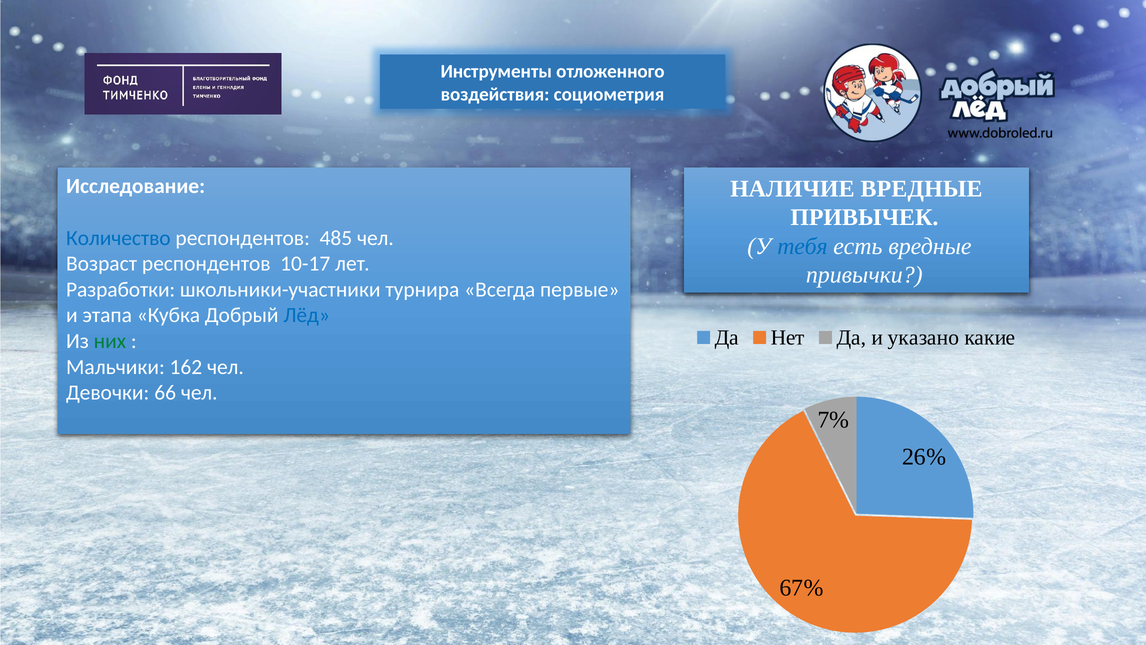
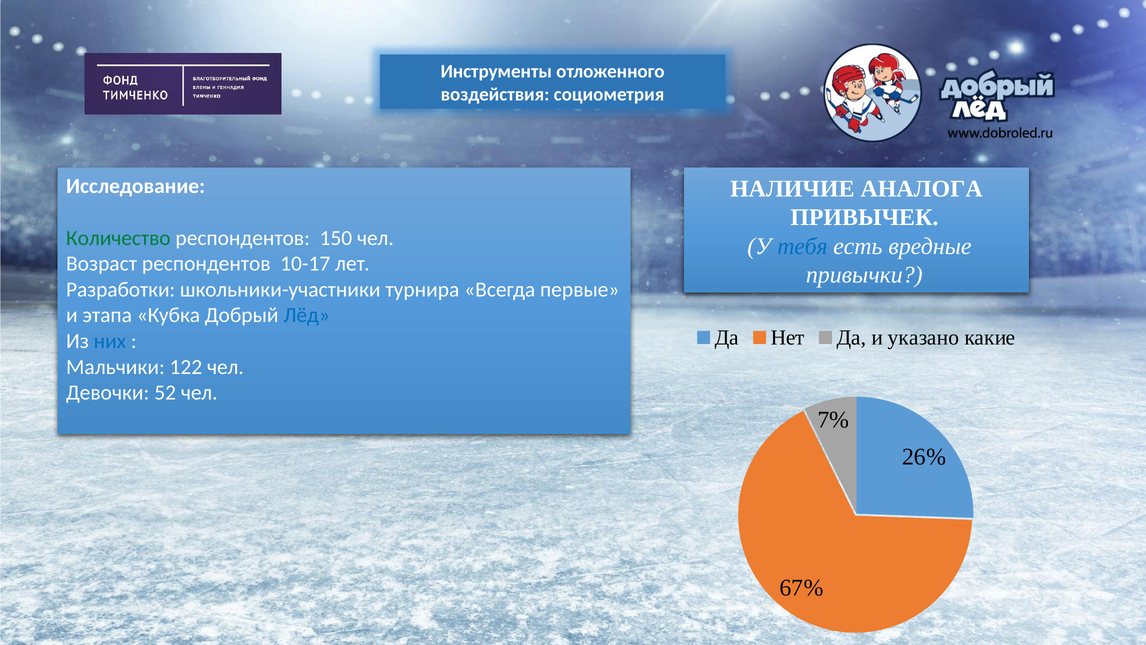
НАЛИЧИЕ ВРЕДНЫЕ: ВРЕДНЫЕ -> АНАЛОГА (922, 189)
Количество colour: blue -> green (118, 238)
485: 485 -> 150 (336, 238)
них colour: green -> blue (110, 341)
162: 162 -> 122 (186, 367)
66: 66 -> 52 (165, 393)
